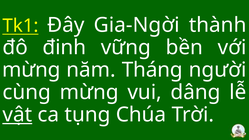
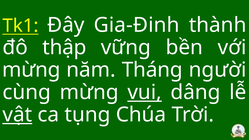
Gia-Ngời: Gia-Ngời -> Gia-Đinh (137, 25)
đinh: đinh -> thập (64, 47)
vui underline: none -> present (145, 92)
